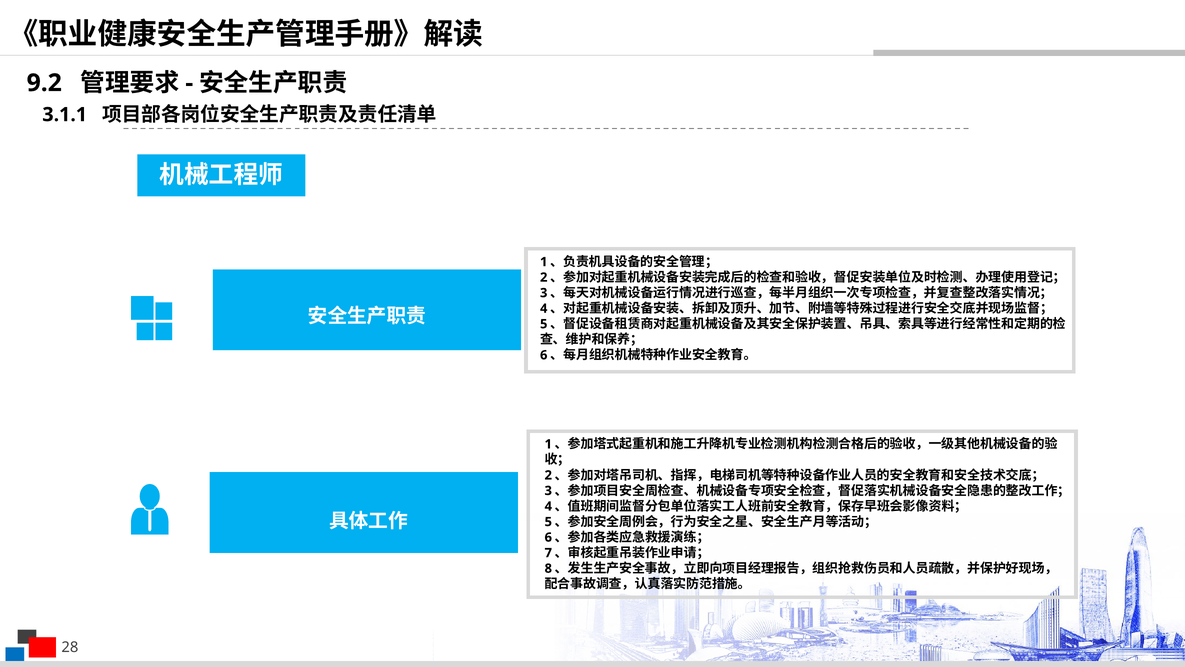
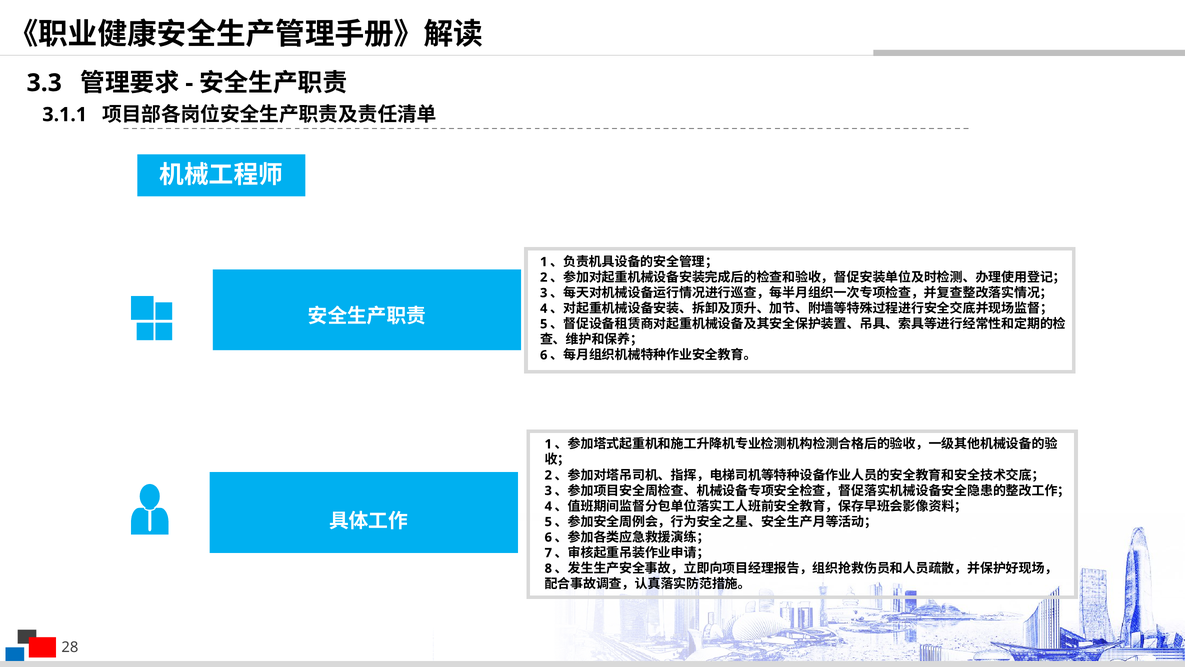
9.2: 9.2 -> 3.3 (44, 83)
